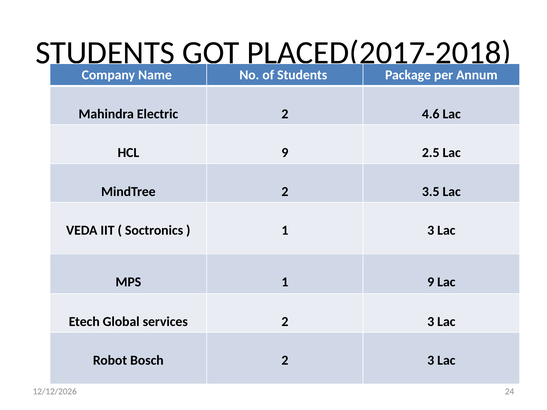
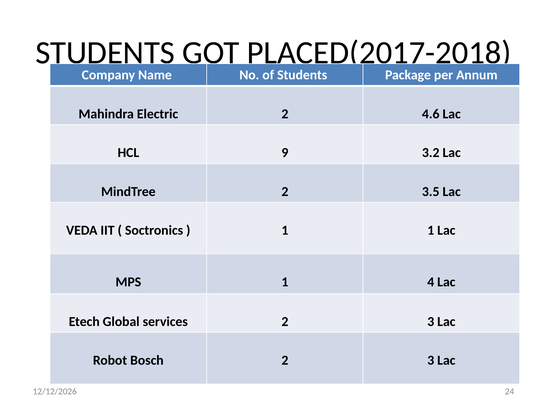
2.5: 2.5 -> 3.2 (431, 153)
1 3: 3 -> 1 (431, 231)
1 9: 9 -> 4 (431, 282)
